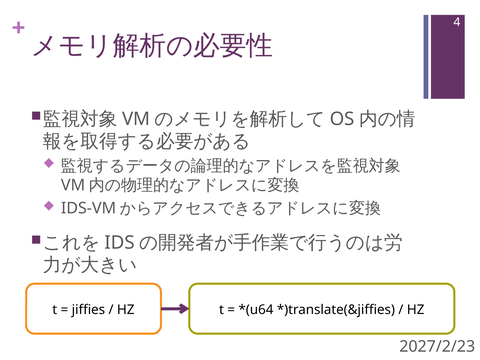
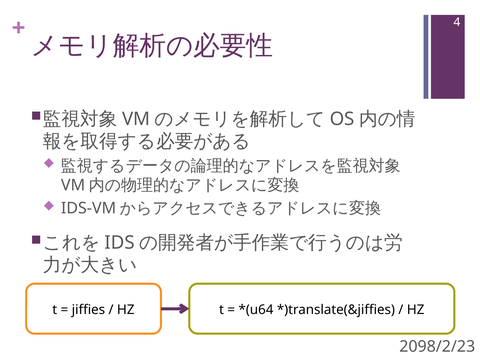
2027/2/23: 2027/2/23 -> 2098/2/23 (437, 347)
